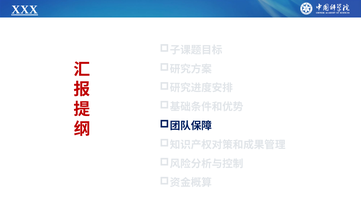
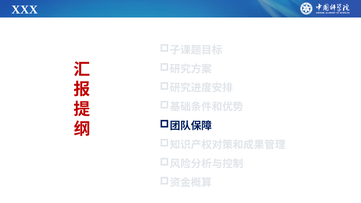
XXX underline: present -> none (25, 10)
